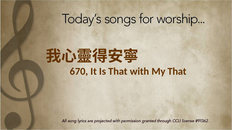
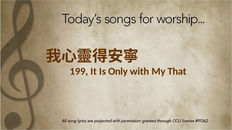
670: 670 -> 199 (79, 72)
Is That: That -> Only (118, 72)
